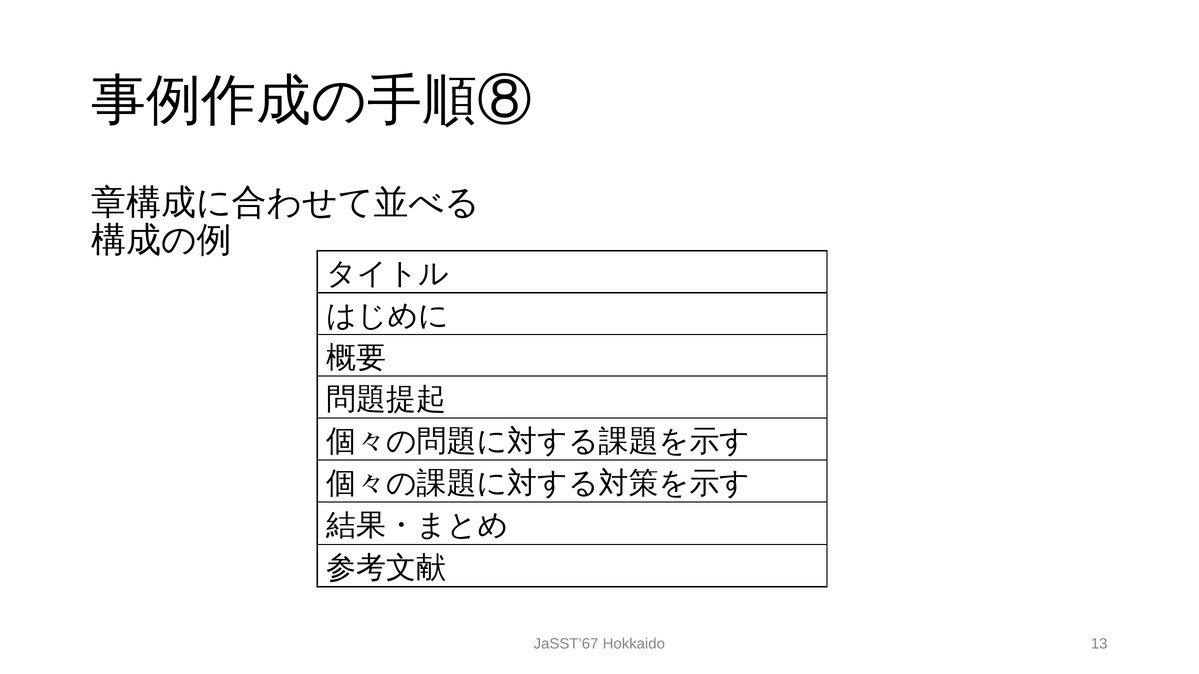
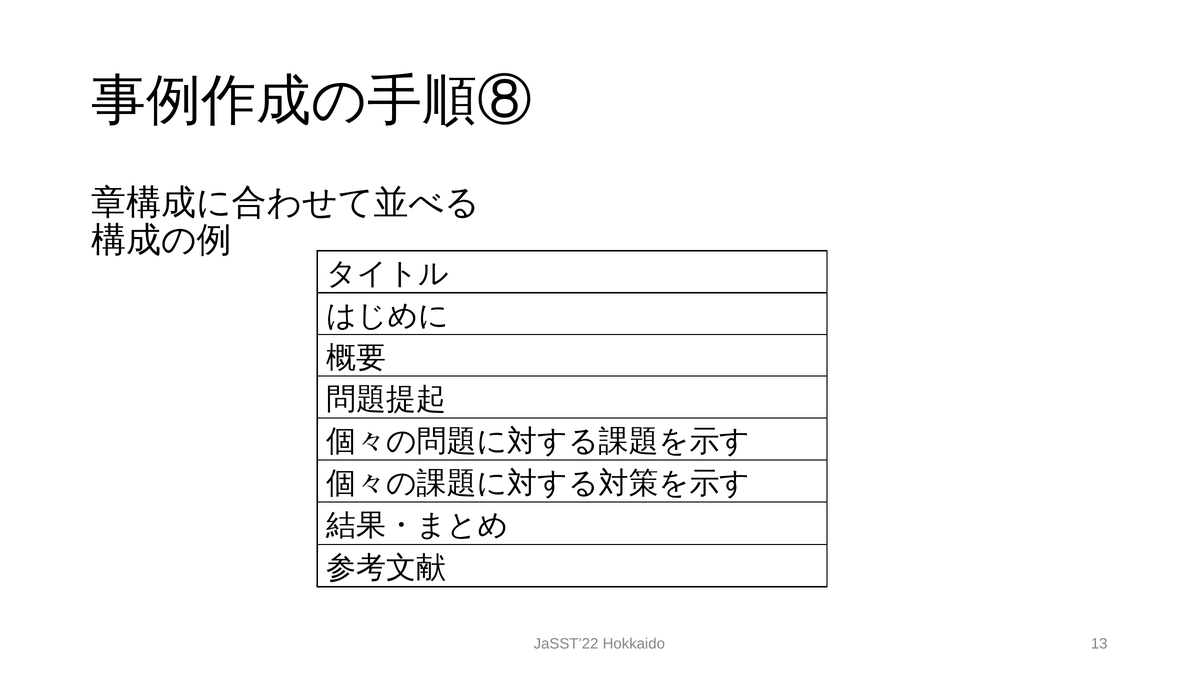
JaSST’67: JaSST’67 -> JaSST’22 (566, 644)
